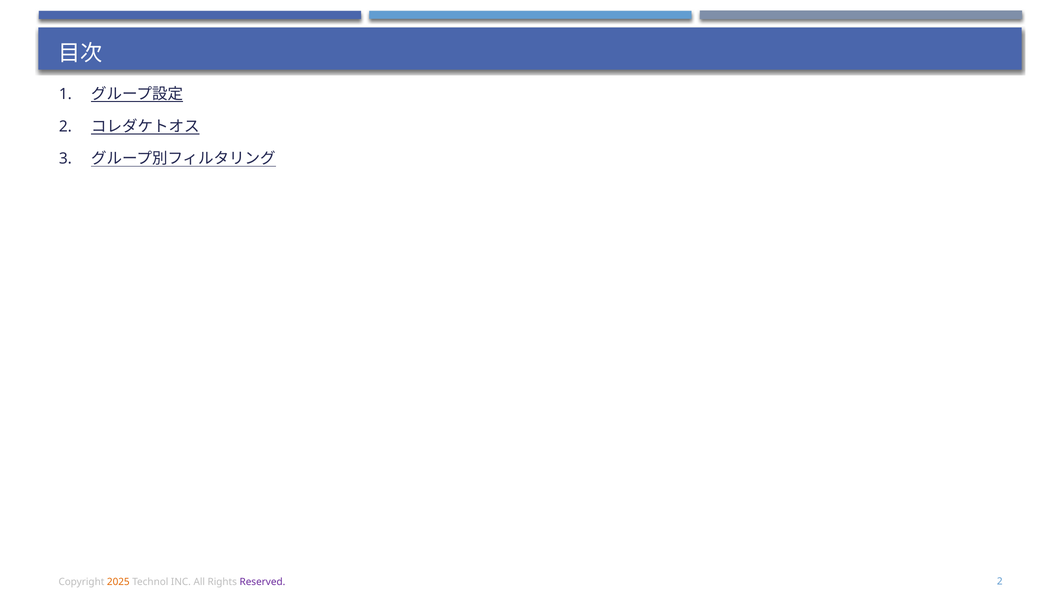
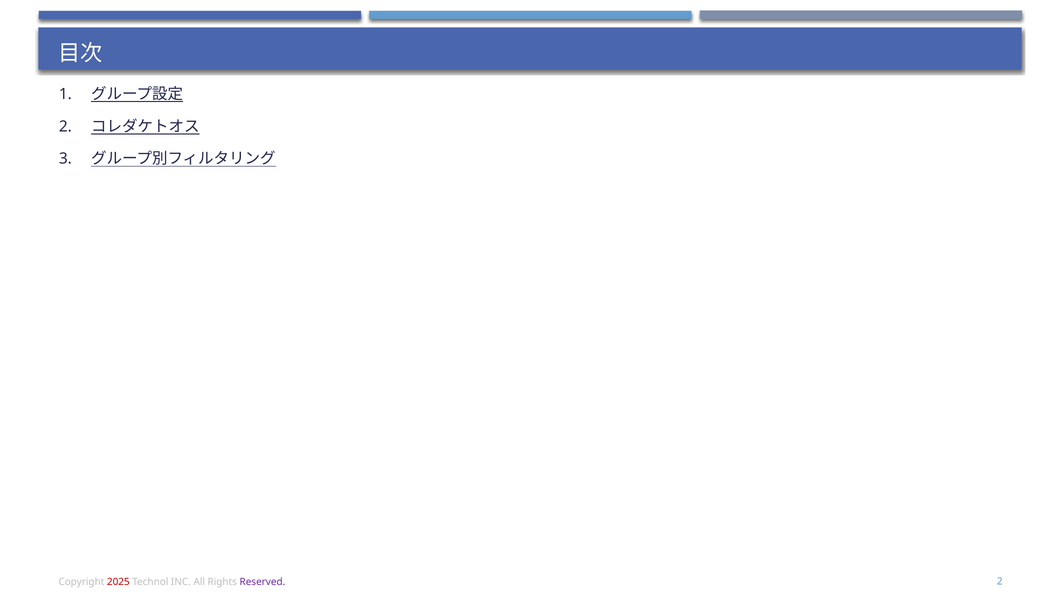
2025 colour: orange -> red (118, 582)
